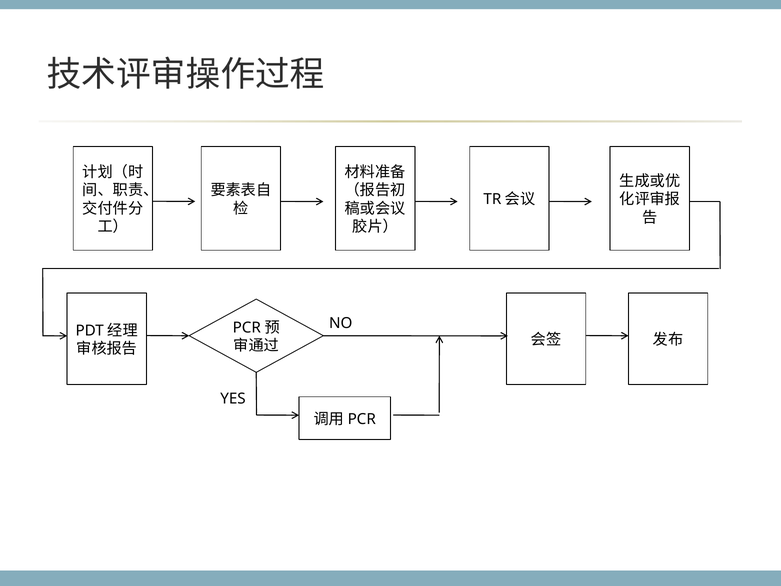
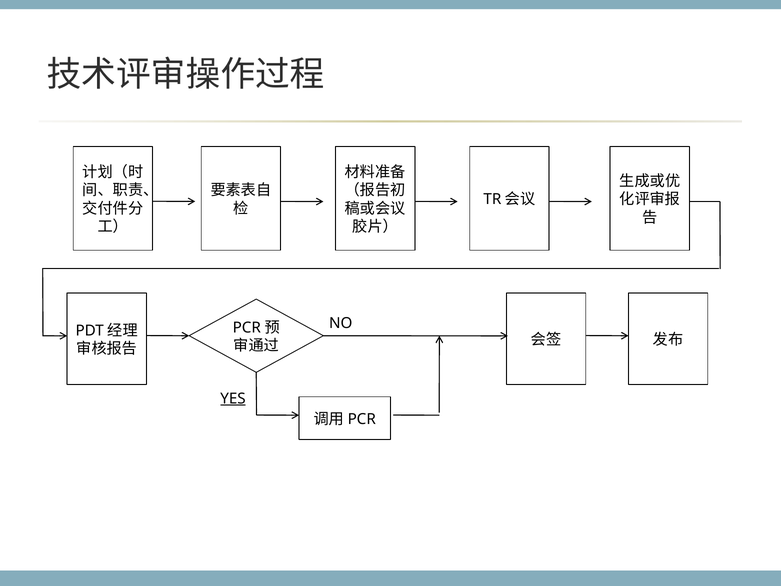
YES underline: none -> present (233, 398)
